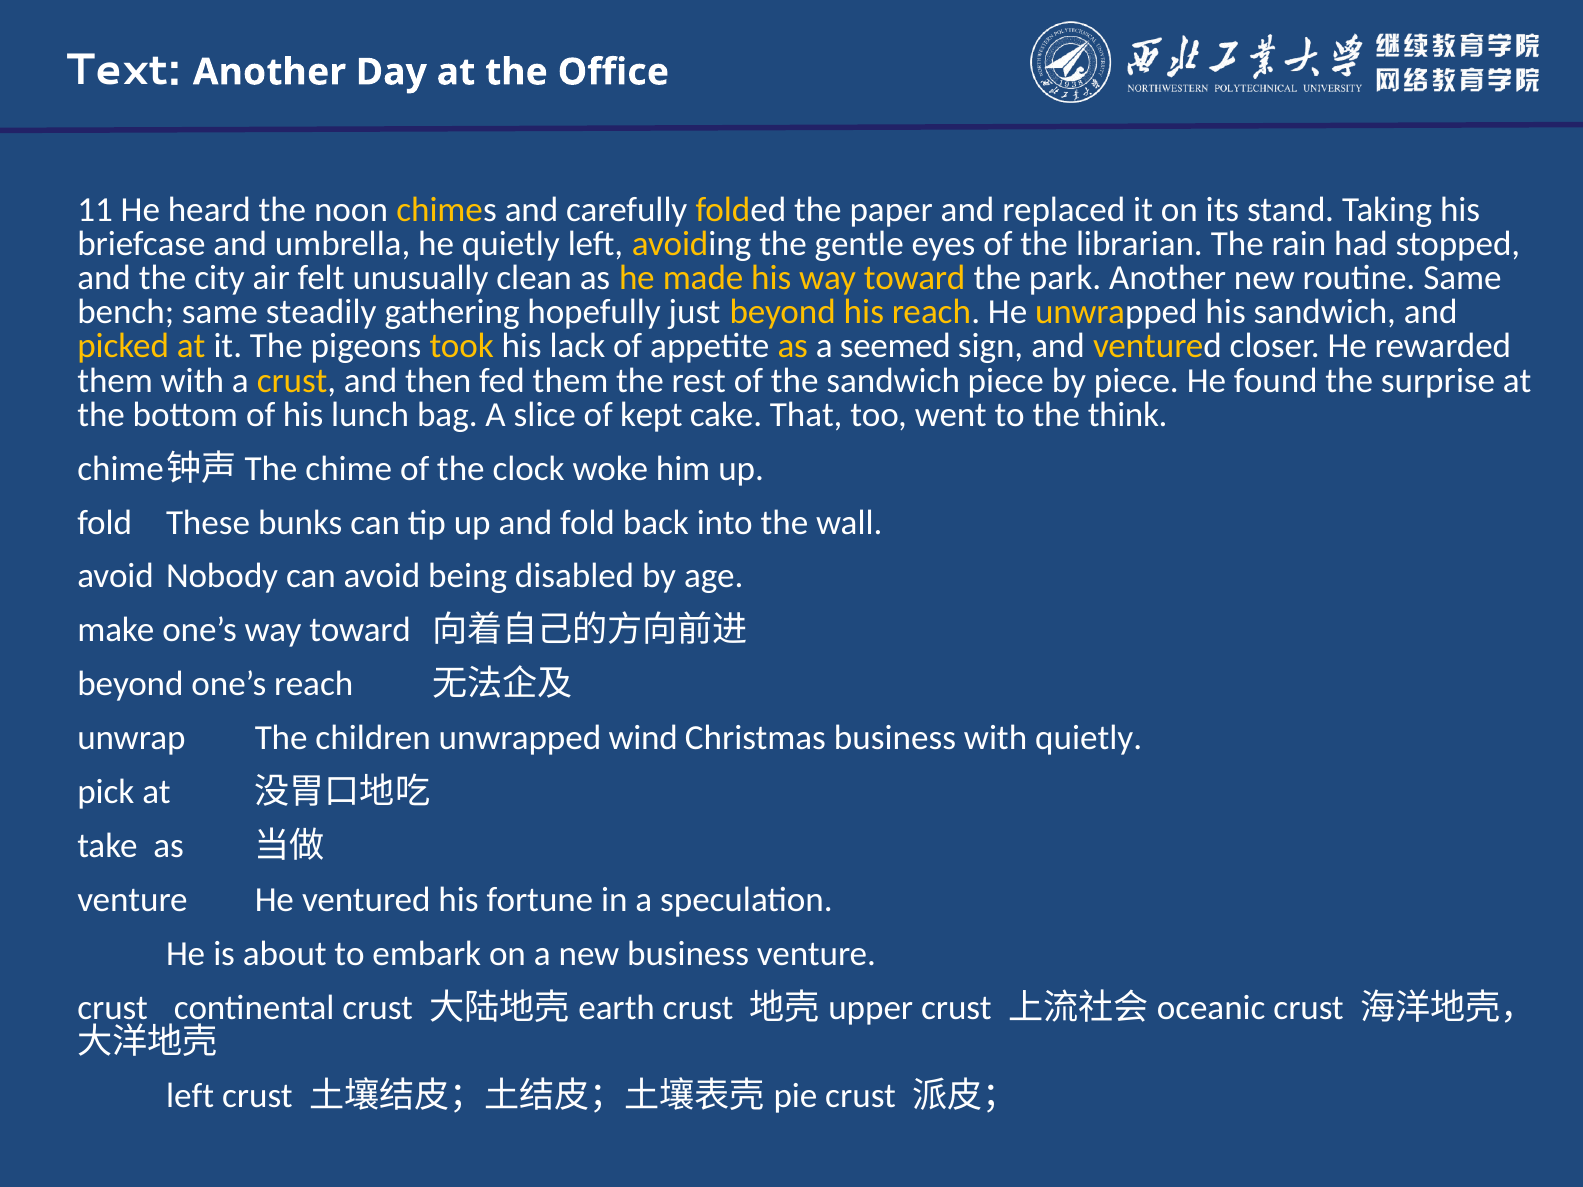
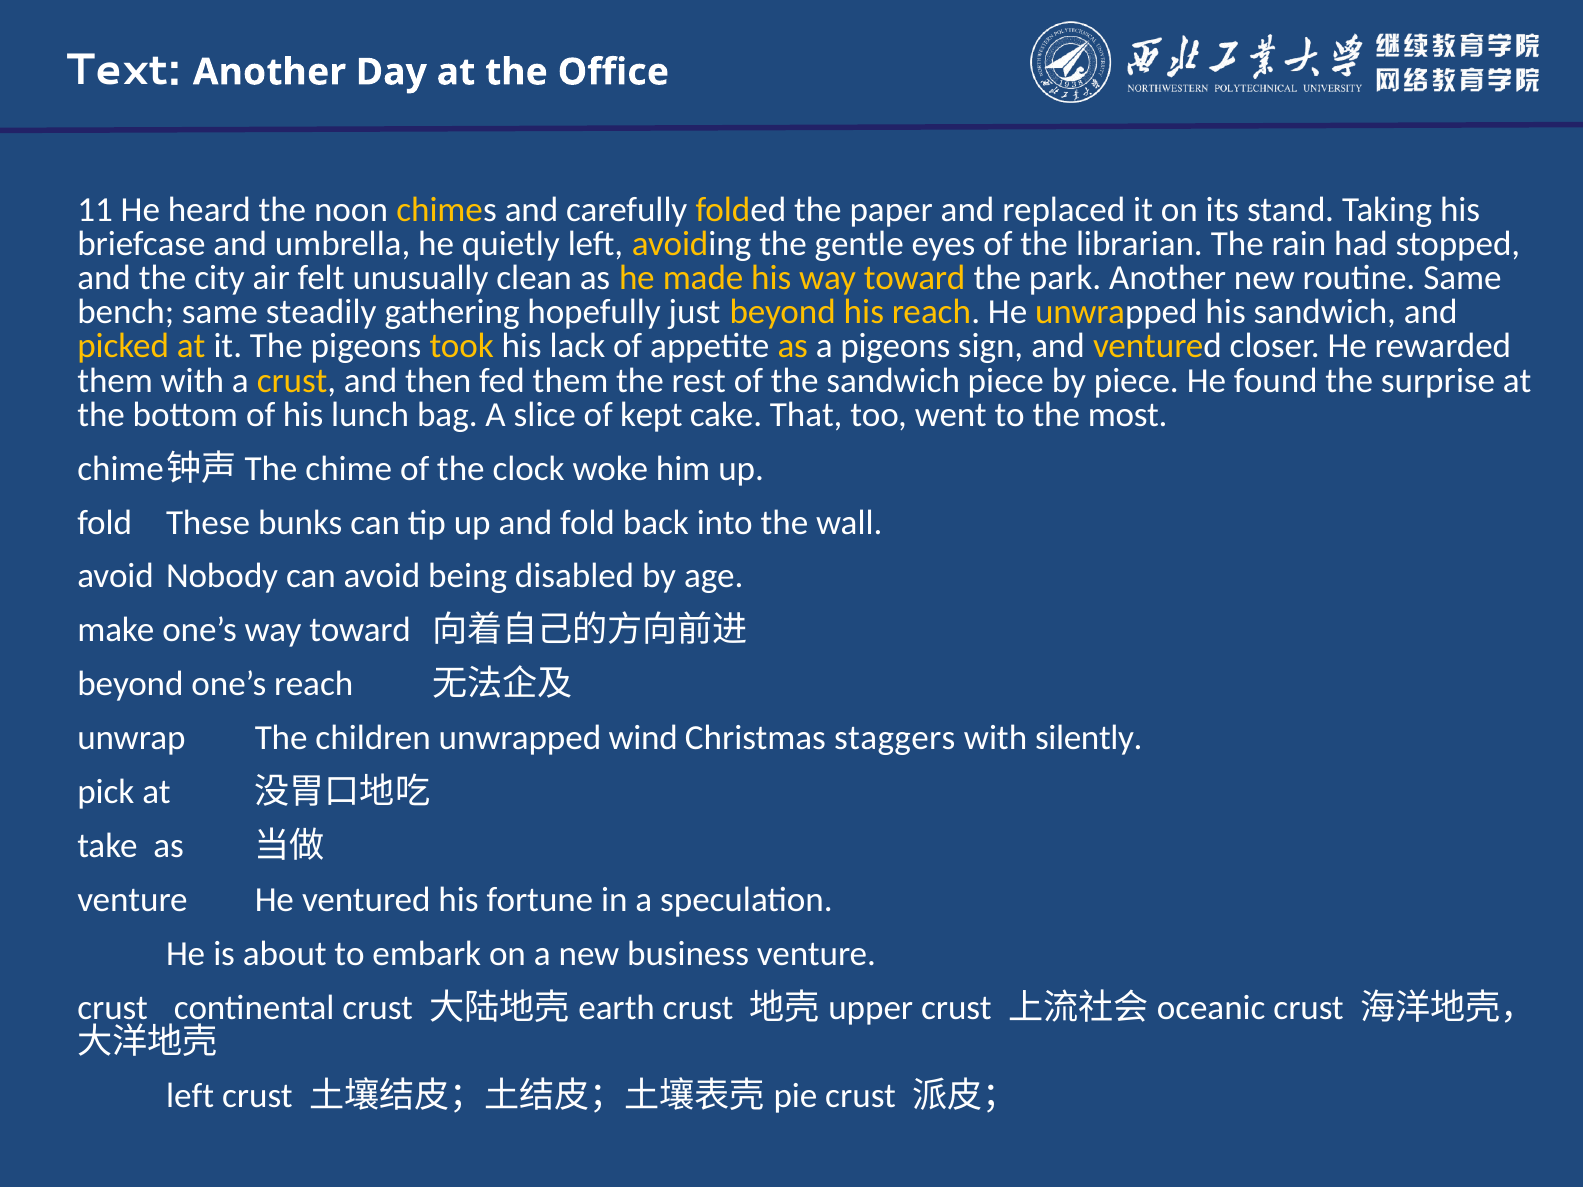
a seemed: seemed -> pigeons (895, 346)
think: think -> most (1128, 415)
Christmas business: business -> staggers (895, 738)
with quietly: quietly -> silently (1089, 738)
